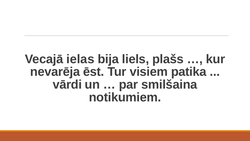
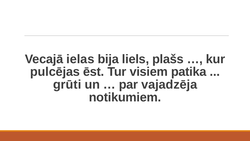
nevarēja: nevarēja -> pulcējas (55, 72)
vārdi: vārdi -> grūti (67, 84)
smilšaina: smilšaina -> vajadzēja (169, 84)
